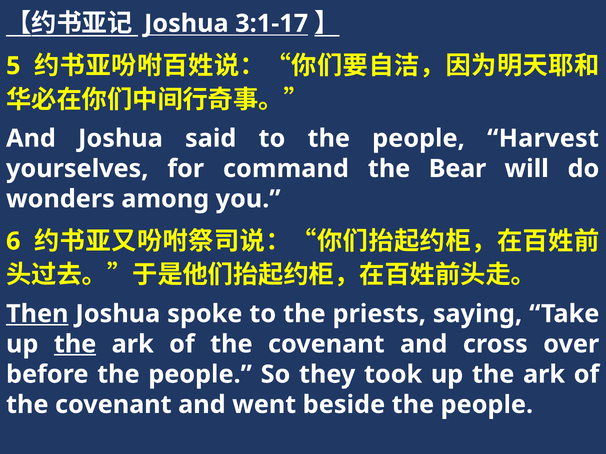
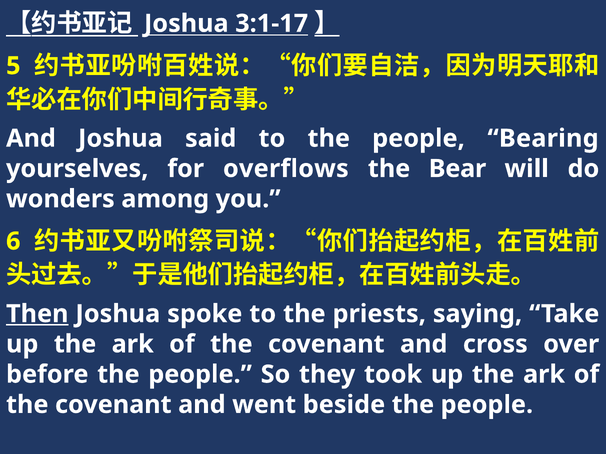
Harvest: Harvest -> Bearing (543, 139)
command: command -> overflows (286, 169)
the underline: present -> none (75, 344)
